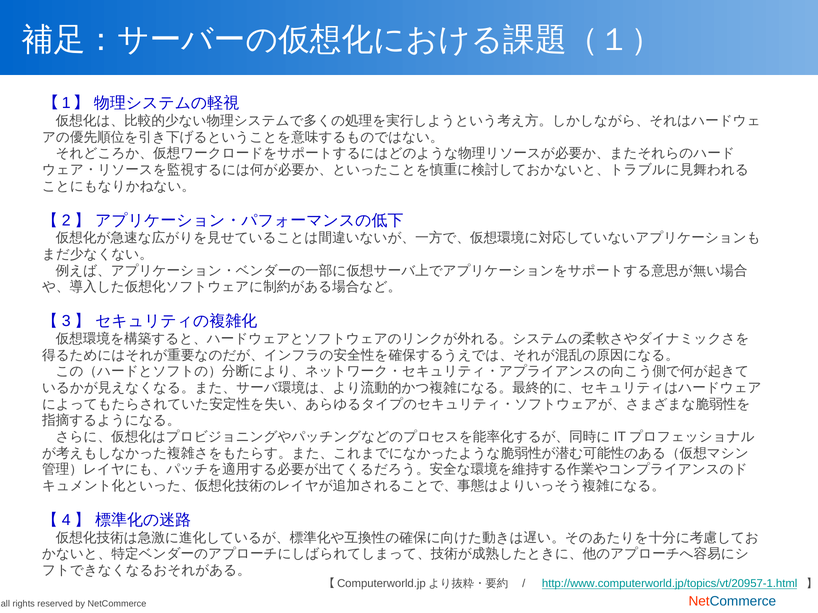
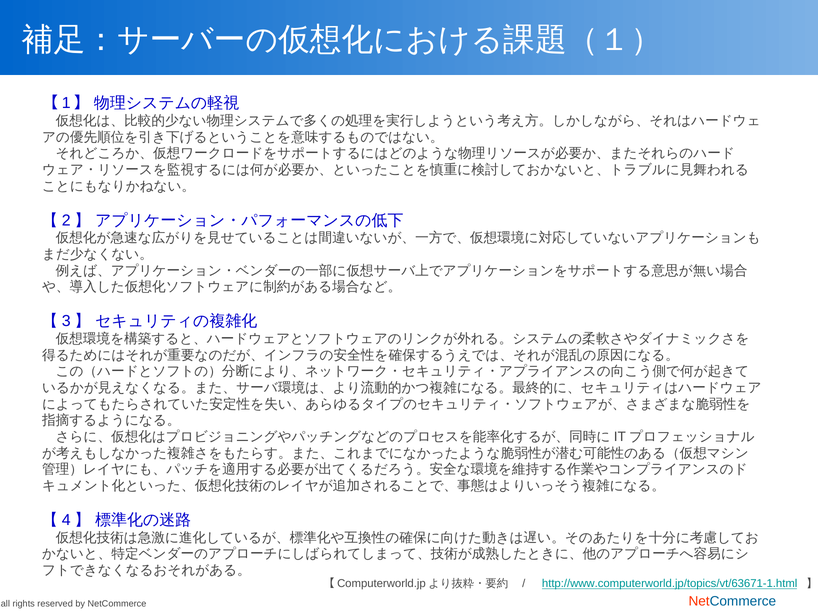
http://www.computerworld.jp/topics/vt/20957-1.html: http://www.computerworld.jp/topics/vt/20957-1.html -> http://www.computerworld.jp/topics/vt/63671-1.html (670, 584)
